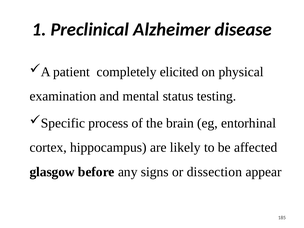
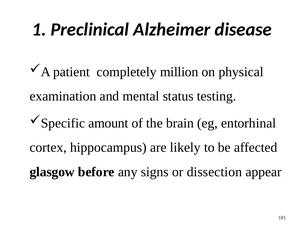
elicited: elicited -> million (179, 72)
process: process -> amount (108, 123)
